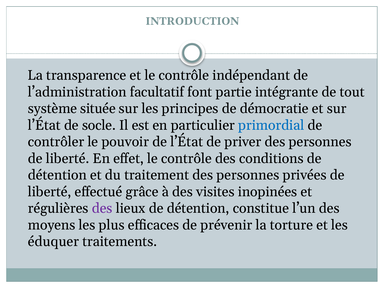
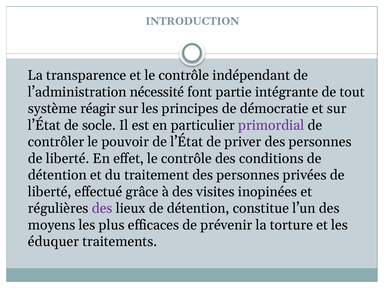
facultatif: facultatif -> nécessité (157, 92)
située: située -> réagir (98, 109)
primordial colour: blue -> purple (271, 125)
